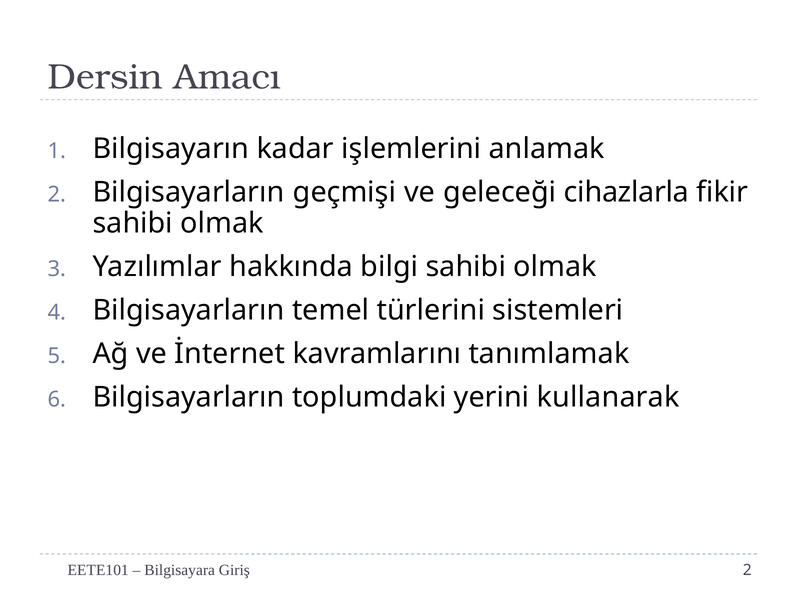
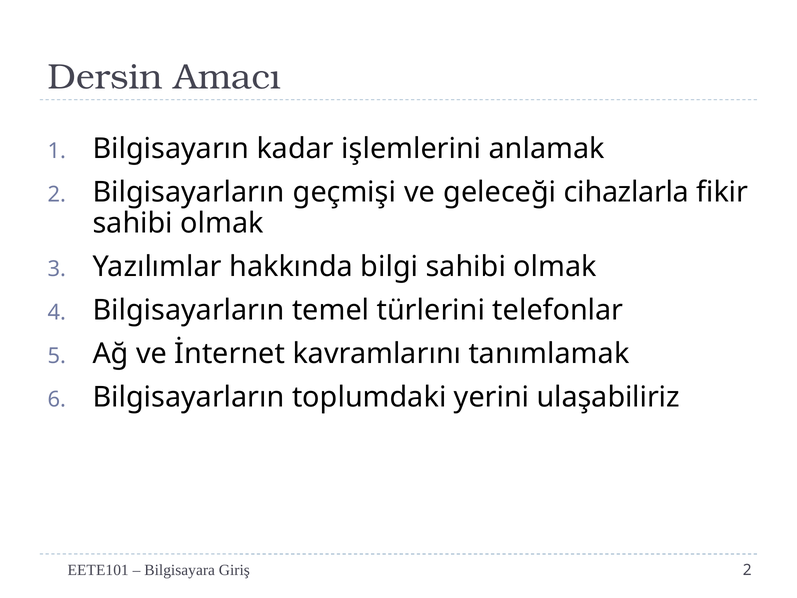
sistemleri: sistemleri -> telefonlar (558, 310)
kullanarak: kullanarak -> ulaşabiliriz (608, 397)
